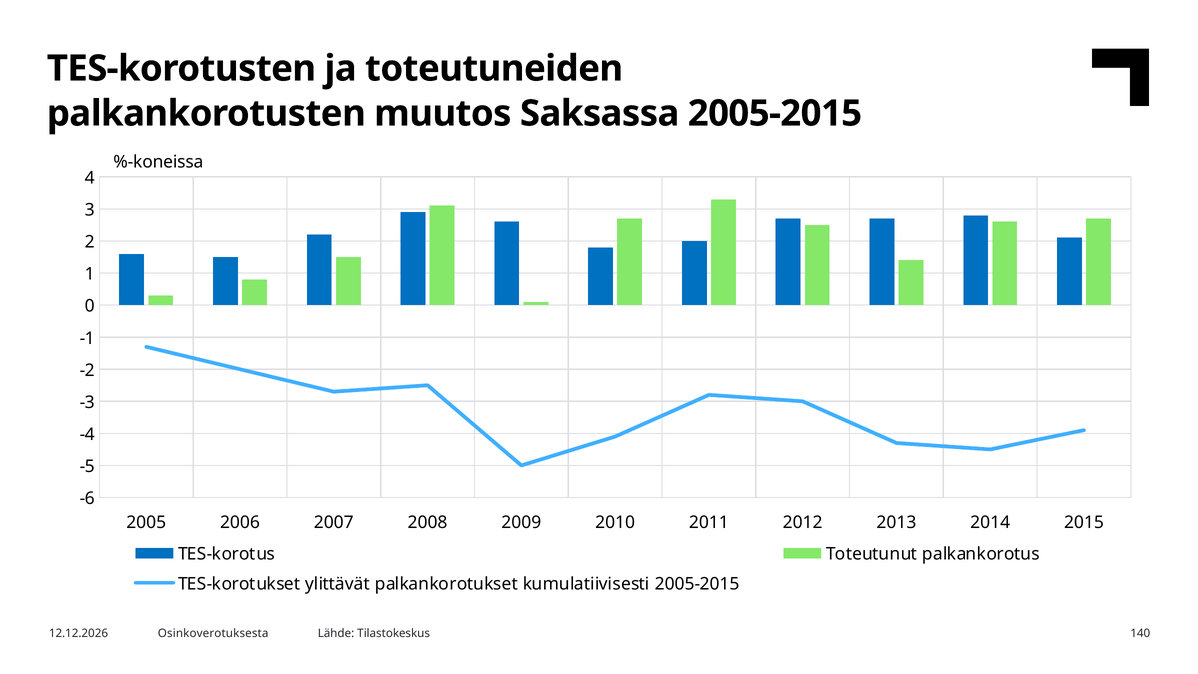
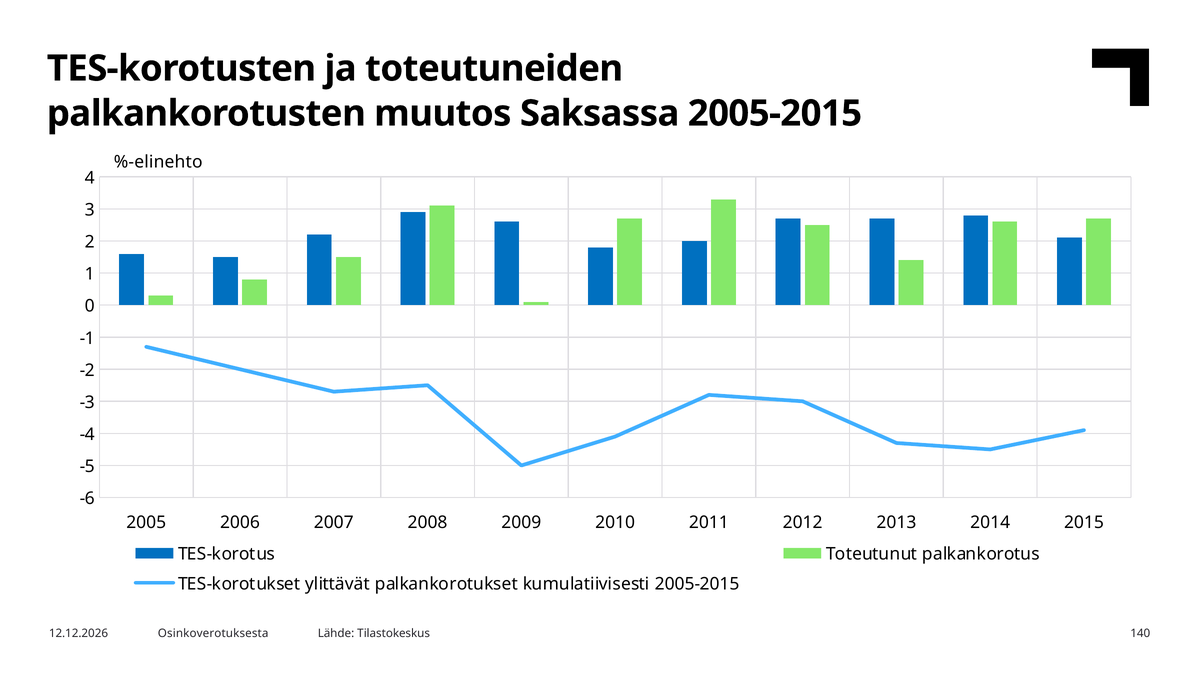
%-koneissa: %-koneissa -> %-elinehto (158, 162)
